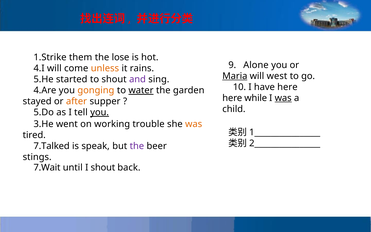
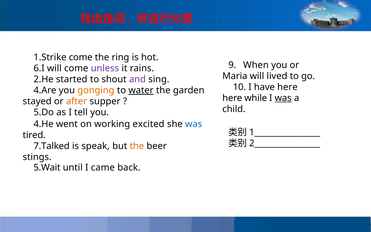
1.Strike them: them -> come (81, 57)
lose: lose -> ring (120, 57)
Alone: Alone -> When (256, 65)
4.I: 4.I -> 6.I (39, 68)
unless colour: orange -> purple (105, 68)
Maria underline: present -> none (235, 76)
west: west -> lived (277, 76)
5.He: 5.He -> 2.He (44, 79)
you underline: present -> none (100, 112)
3.He: 3.He -> 4.He (44, 124)
trouble: trouble -> excited (149, 124)
was colour: orange -> blue (194, 124)
the colour: purple -> orange (137, 146)
7.Wait: 7.Wait -> 5.Wait (47, 167)
I shout: shout -> came (103, 167)
